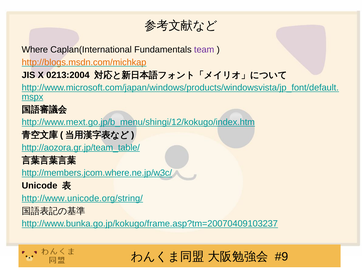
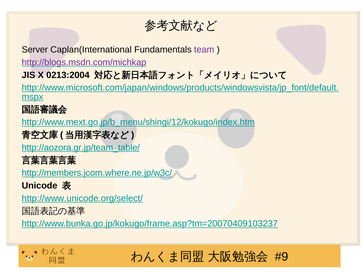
Where: Where -> Server (35, 50)
http://blogs.msdn.com/michkap colour: orange -> purple (84, 62)
http://www.unicode.org/string/: http://www.unicode.org/string/ -> http://www.unicode.org/select/ (82, 198)
